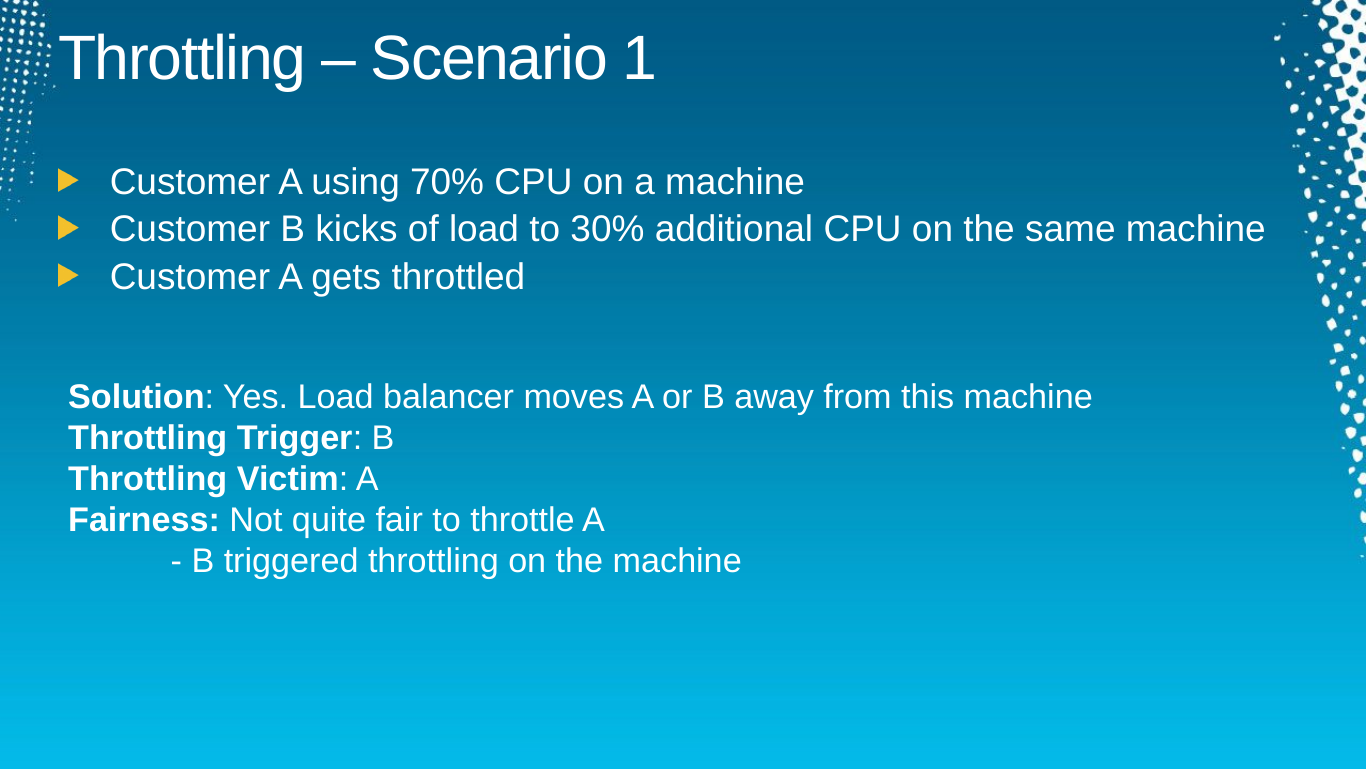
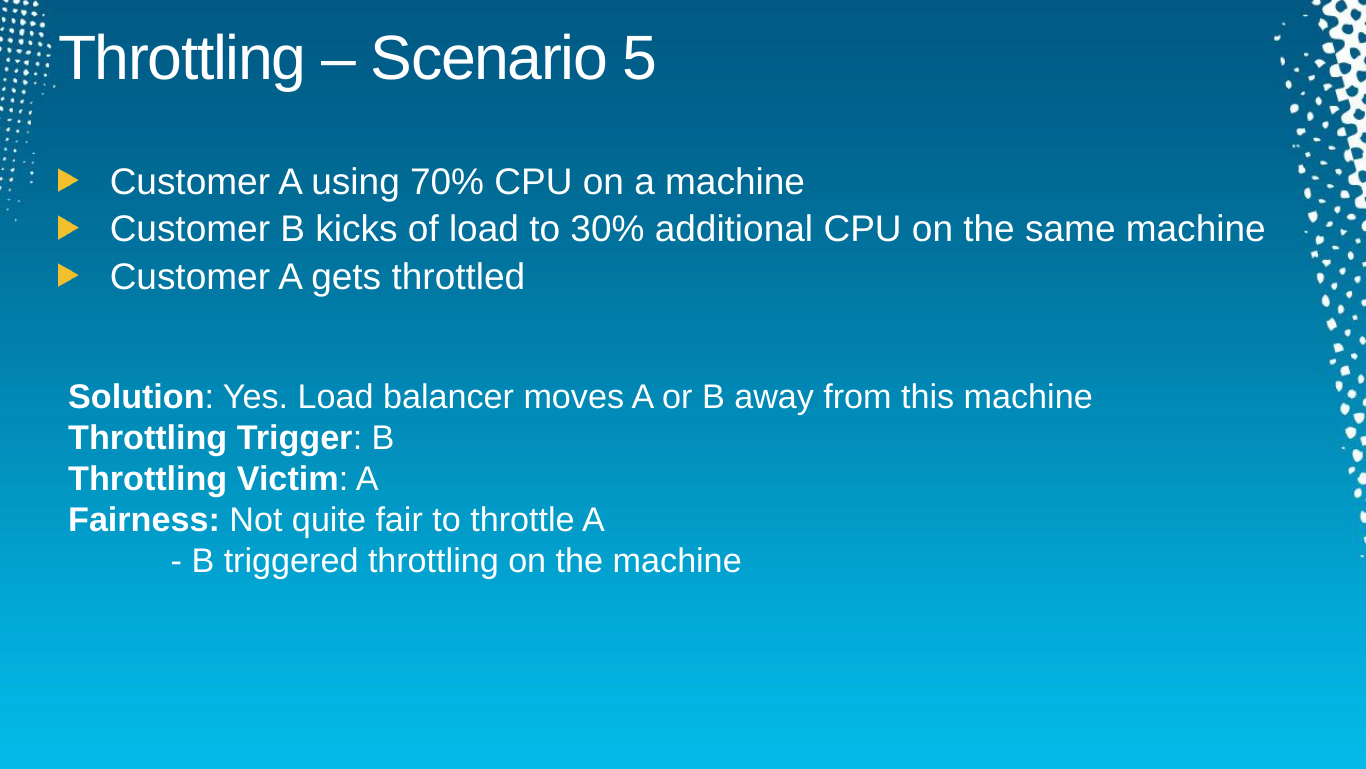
1: 1 -> 5 (640, 59)
